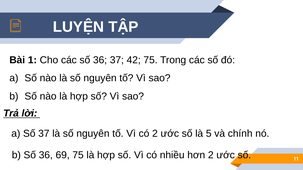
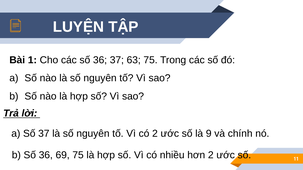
42: 42 -> 63 (134, 60)
5: 5 -> 9 (209, 134)
